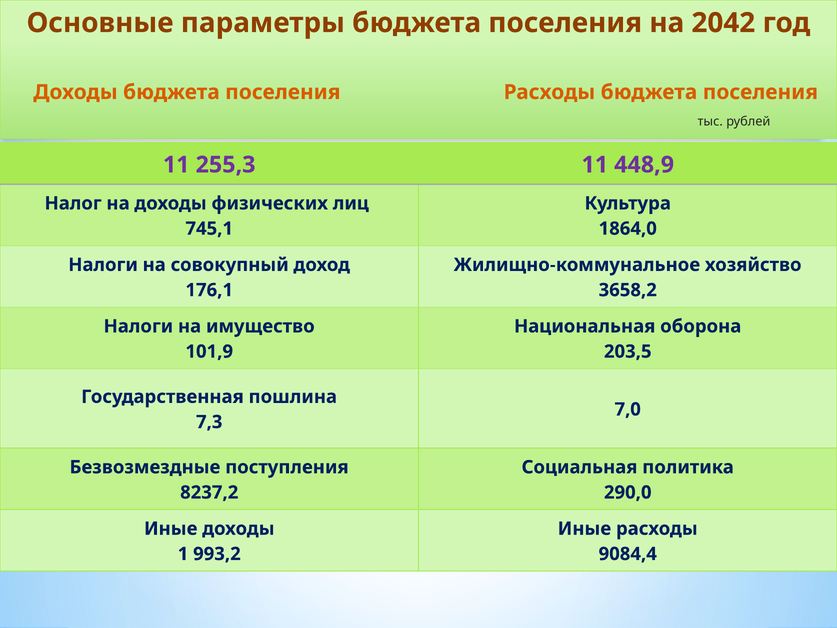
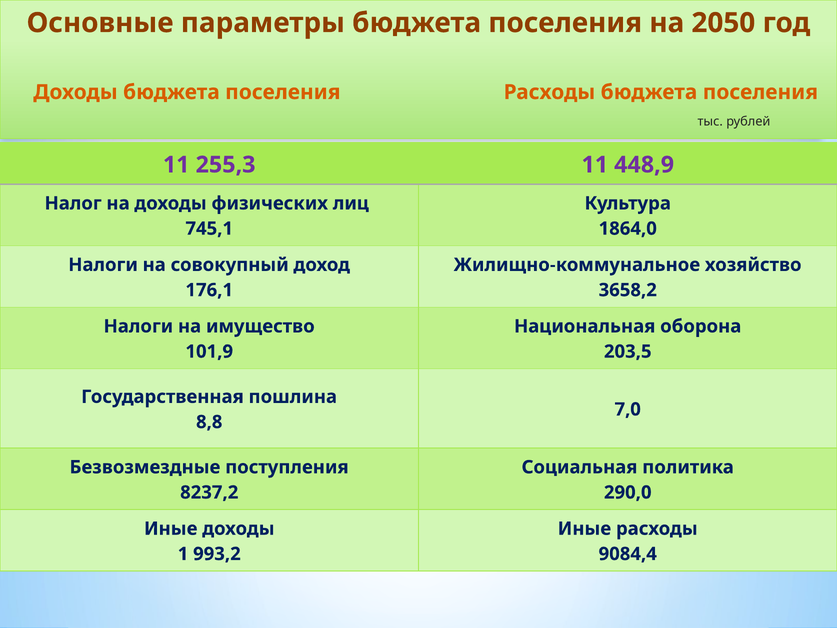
2042: 2042 -> 2050 (723, 23)
7,3: 7,3 -> 8,8 (209, 422)
